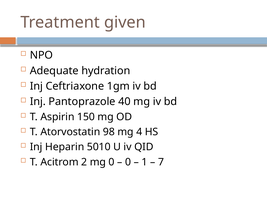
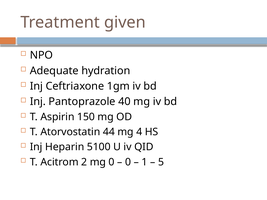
98: 98 -> 44 (109, 132)
5010: 5010 -> 5100 (99, 147)
7: 7 -> 5 (161, 162)
